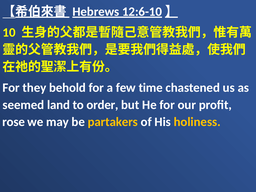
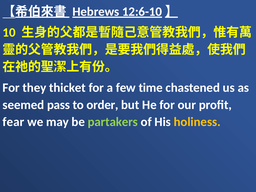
behold: behold -> thicket (67, 88)
land: land -> pass (59, 105)
rose: rose -> fear (13, 122)
partakers colour: yellow -> light green (113, 122)
